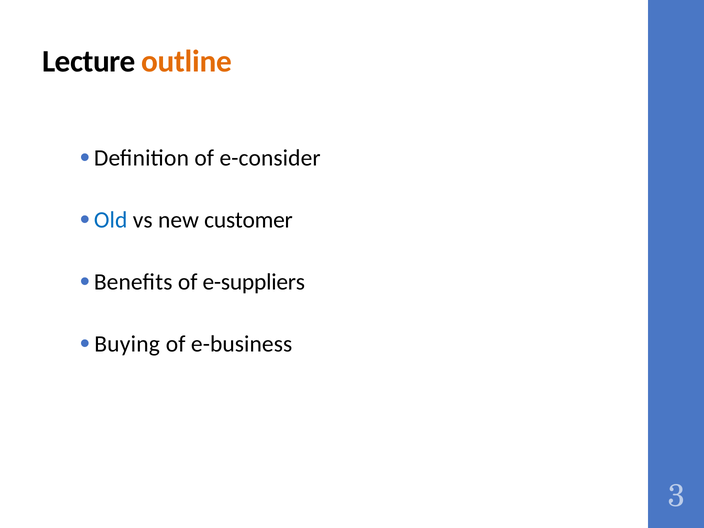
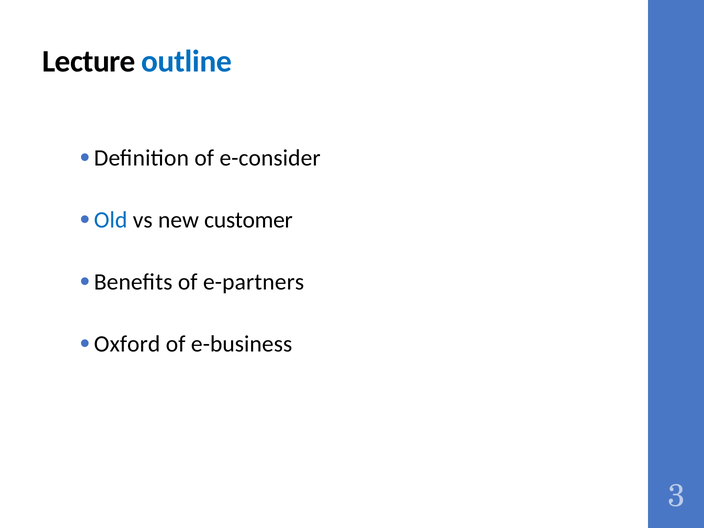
outline colour: orange -> blue (187, 61)
e-suppliers: e-suppliers -> e-partners (254, 282)
Buying: Buying -> Oxford (127, 344)
